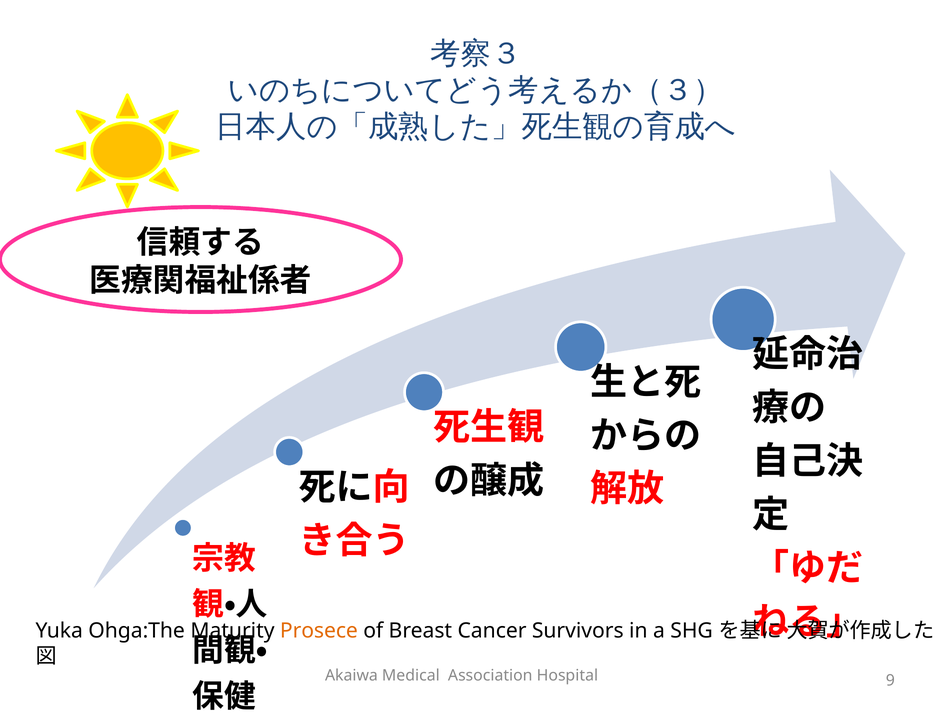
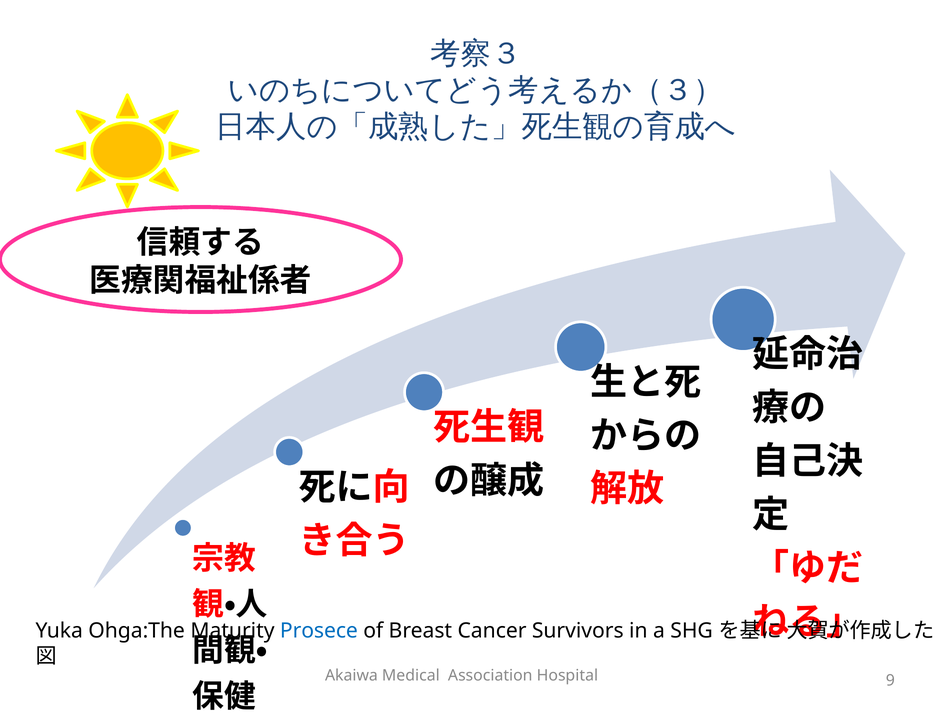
Prosece colour: orange -> blue (319, 631)
